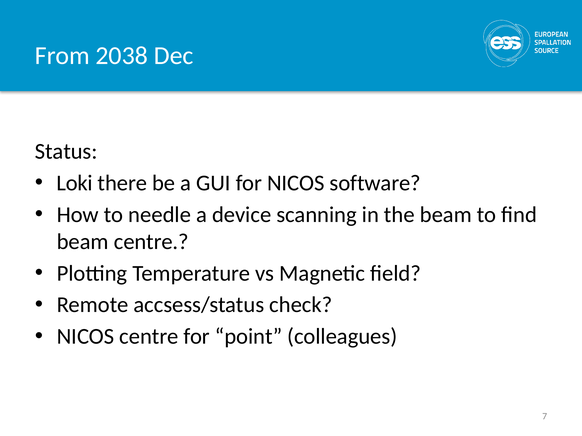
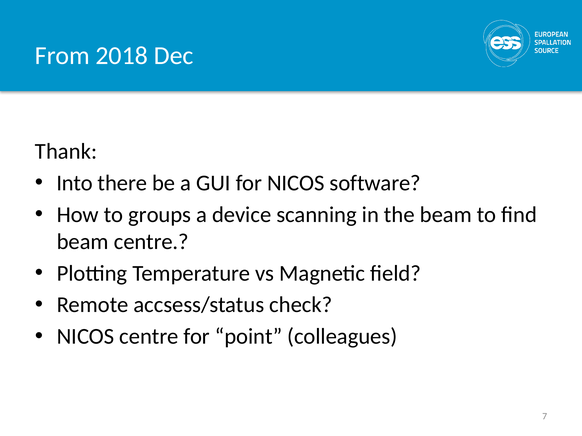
2038: 2038 -> 2018 (122, 56)
Status: Status -> Thank (66, 152)
Loki: Loki -> Into (75, 183)
needle: needle -> groups (160, 215)
